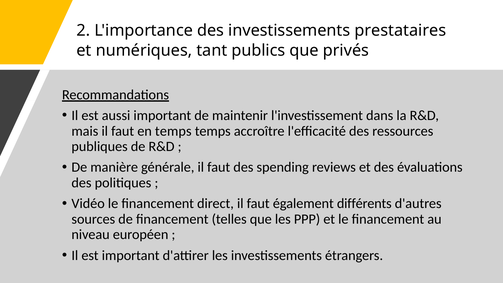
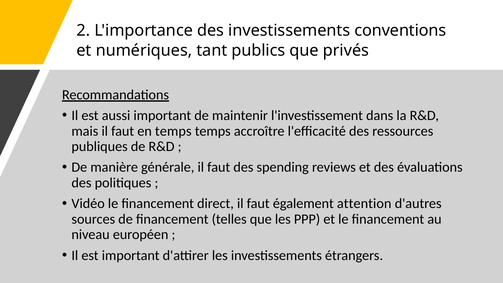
prestataires: prestataires -> conventions (400, 30)
différents: différents -> attention (364, 204)
